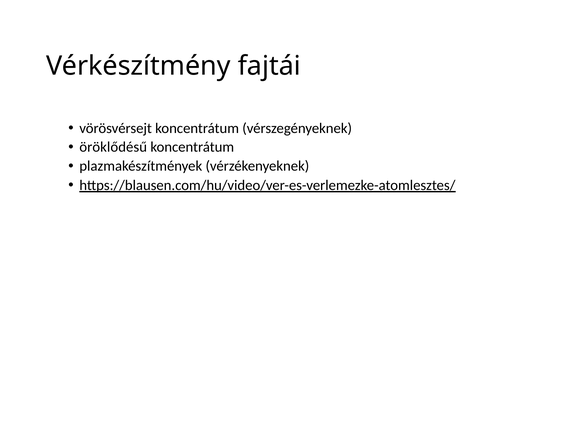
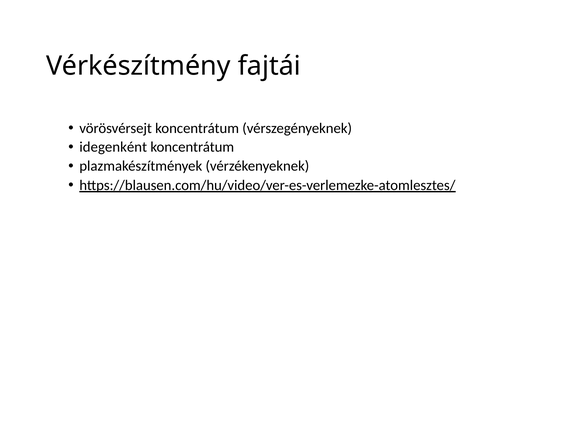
öröklődésű: öröklődésű -> idegenként (113, 147)
